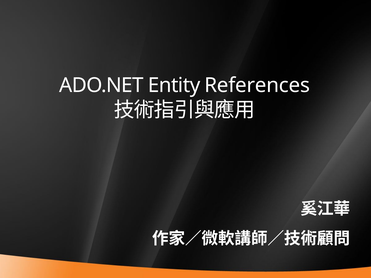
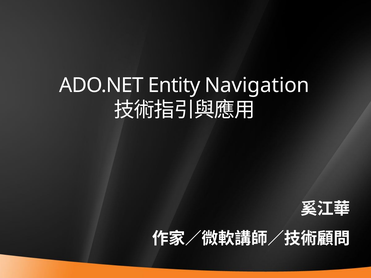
References: References -> Navigation (257, 85)
